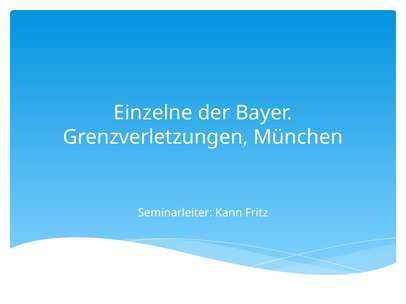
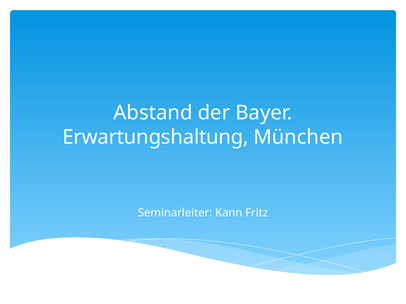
Einzelne: Einzelne -> Abstand (153, 113)
Grenzverletzungen: Grenzverletzungen -> Erwartungshaltung (156, 137)
